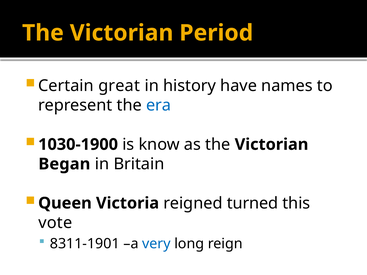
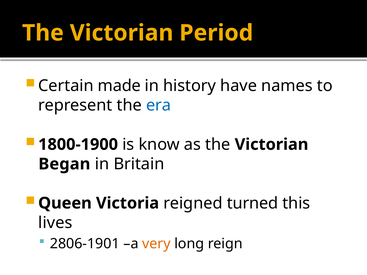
great: great -> made (119, 86)
1030-1900: 1030-1900 -> 1800-1900 (78, 145)
vote: vote -> lives (55, 223)
8311-1901: 8311-1901 -> 2806-1901 (85, 244)
very colour: blue -> orange (156, 244)
